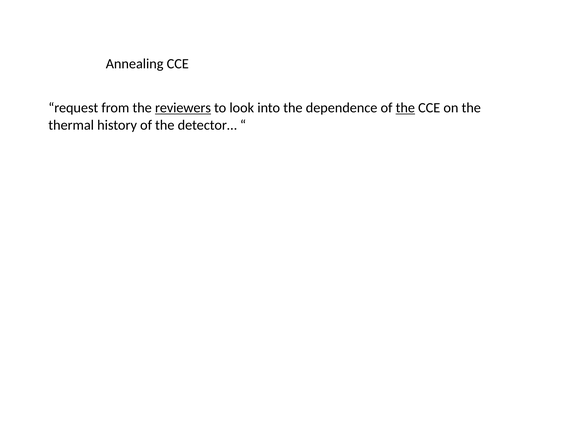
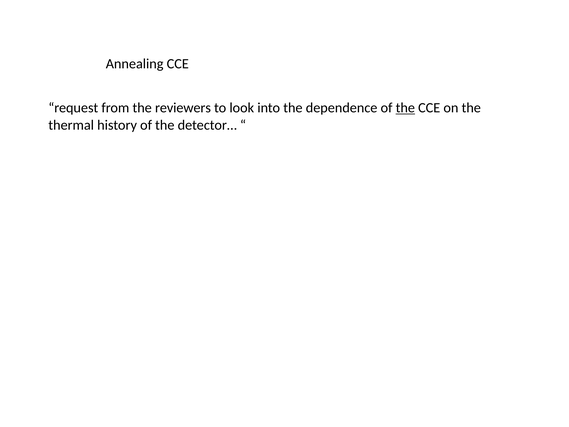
reviewers underline: present -> none (183, 108)
